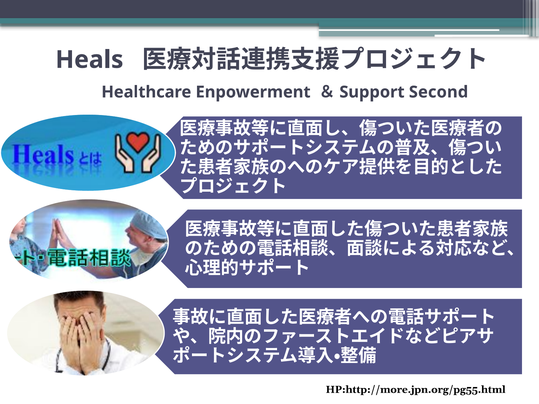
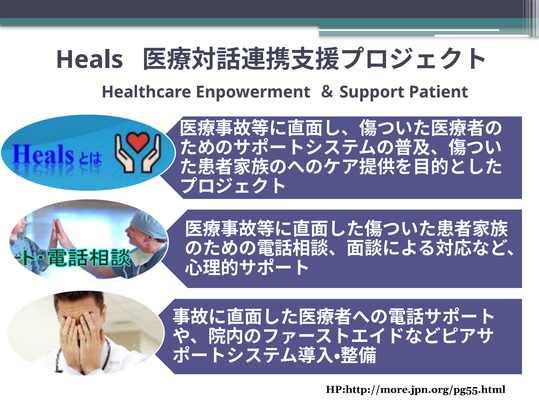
Second: Second -> Patient (439, 92)
